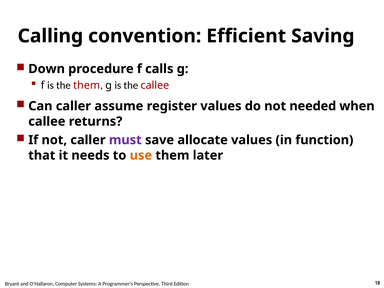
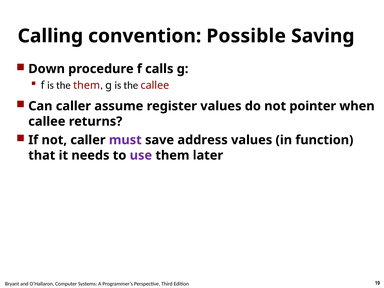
Efficient: Efficient -> Possible (246, 36)
needed: needed -> pointer (313, 106)
allocate: allocate -> address (203, 140)
use colour: orange -> purple (141, 155)
